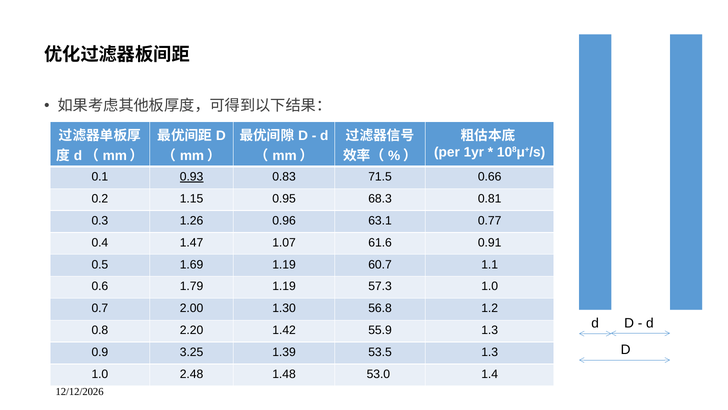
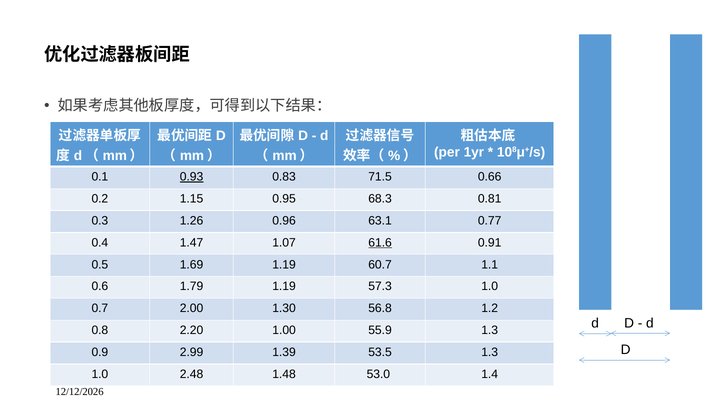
61.6 underline: none -> present (380, 242)
1.42: 1.42 -> 1.00 (284, 330)
3.25: 3.25 -> 2.99 (192, 352)
